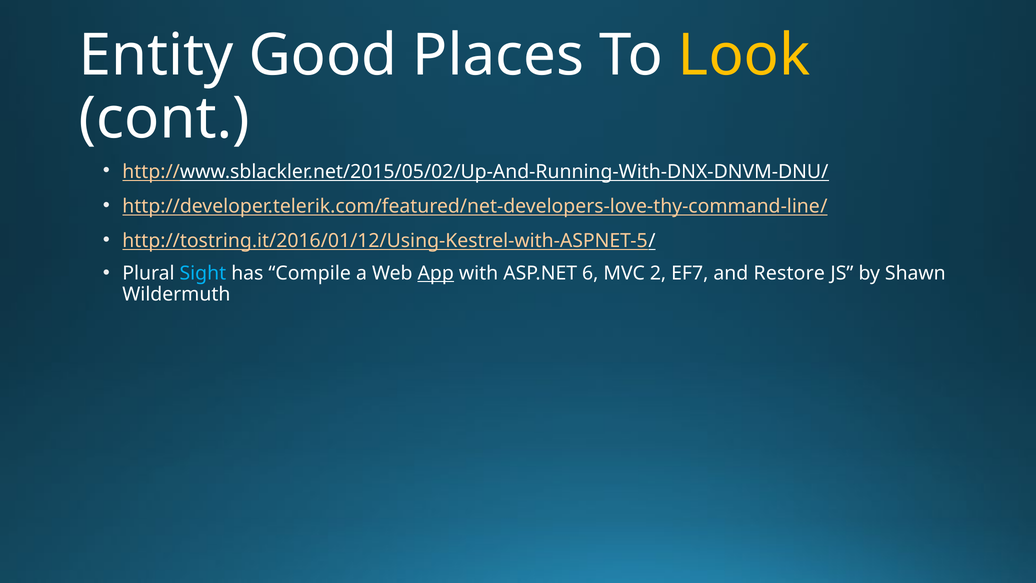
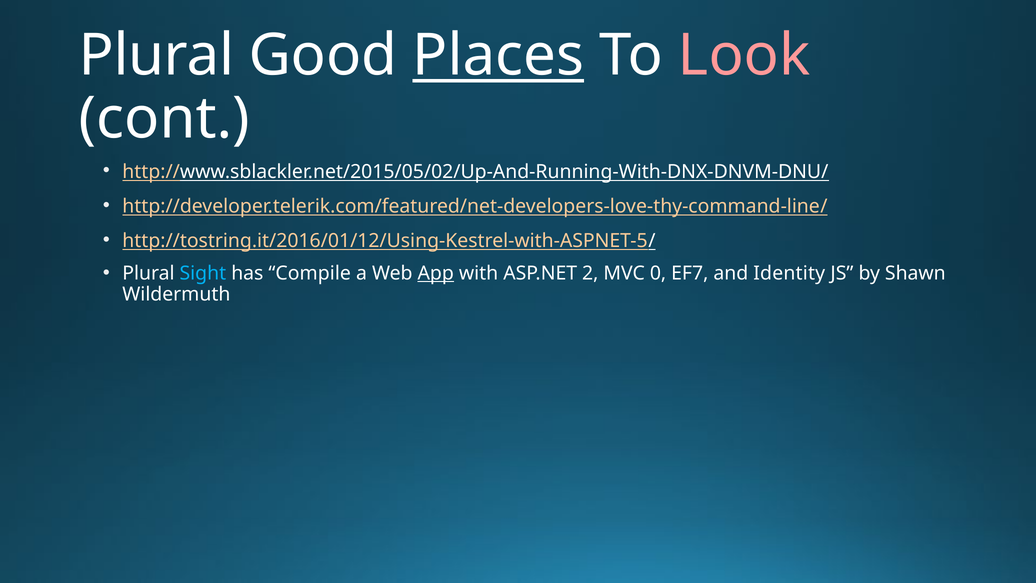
Entity: Entity -> Plural (157, 56)
Places underline: none -> present (498, 56)
Look colour: yellow -> pink (744, 56)
6: 6 -> 2 (590, 273)
2: 2 -> 0 (658, 273)
Restore: Restore -> Identity (789, 273)
